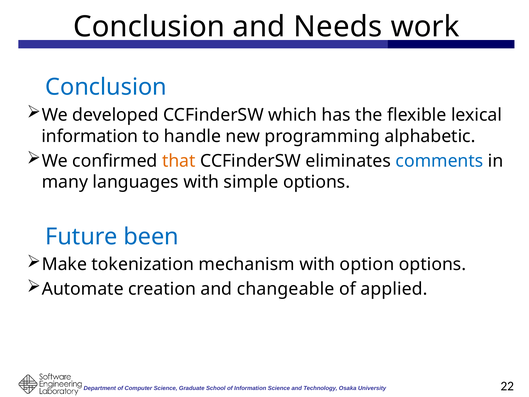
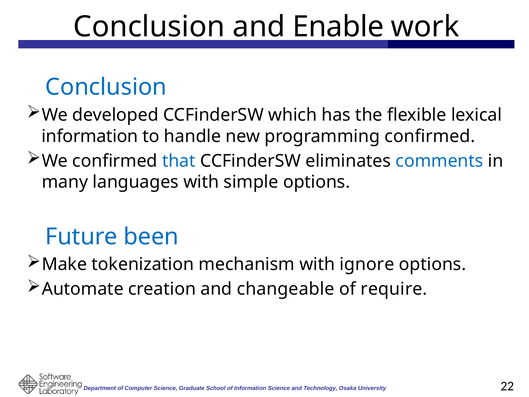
Needs: Needs -> Enable (338, 27)
programming alphabetic: alphabetic -> confirmed (430, 136)
that colour: orange -> blue (179, 161)
option: option -> ignore (367, 264)
applied: applied -> require (394, 289)
